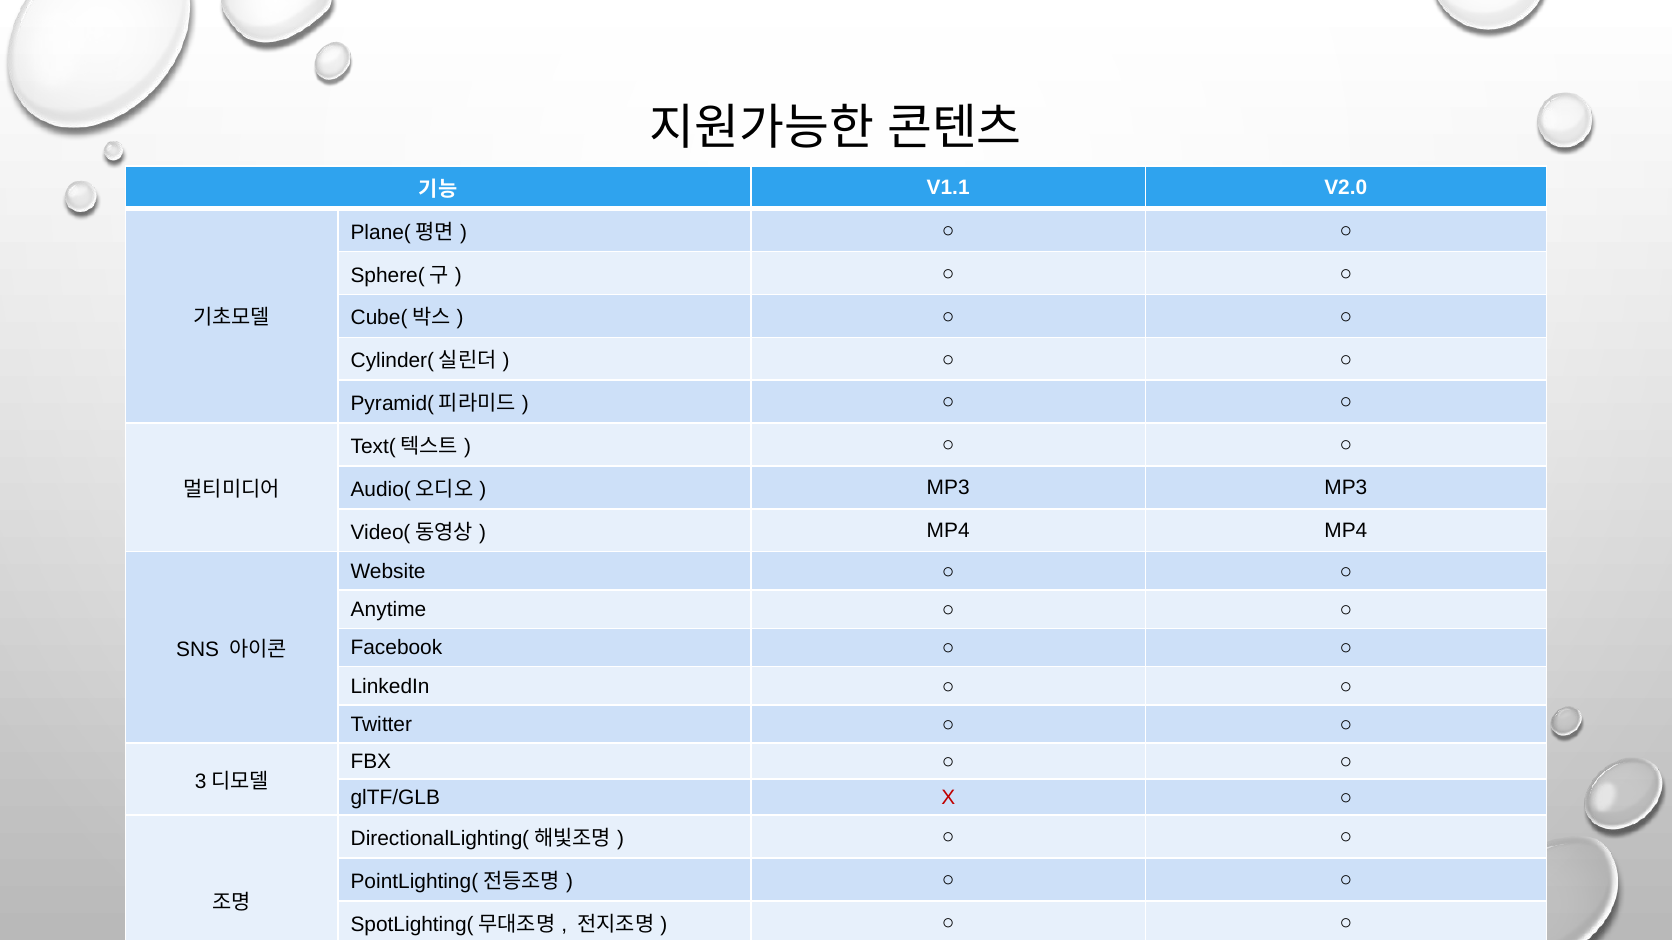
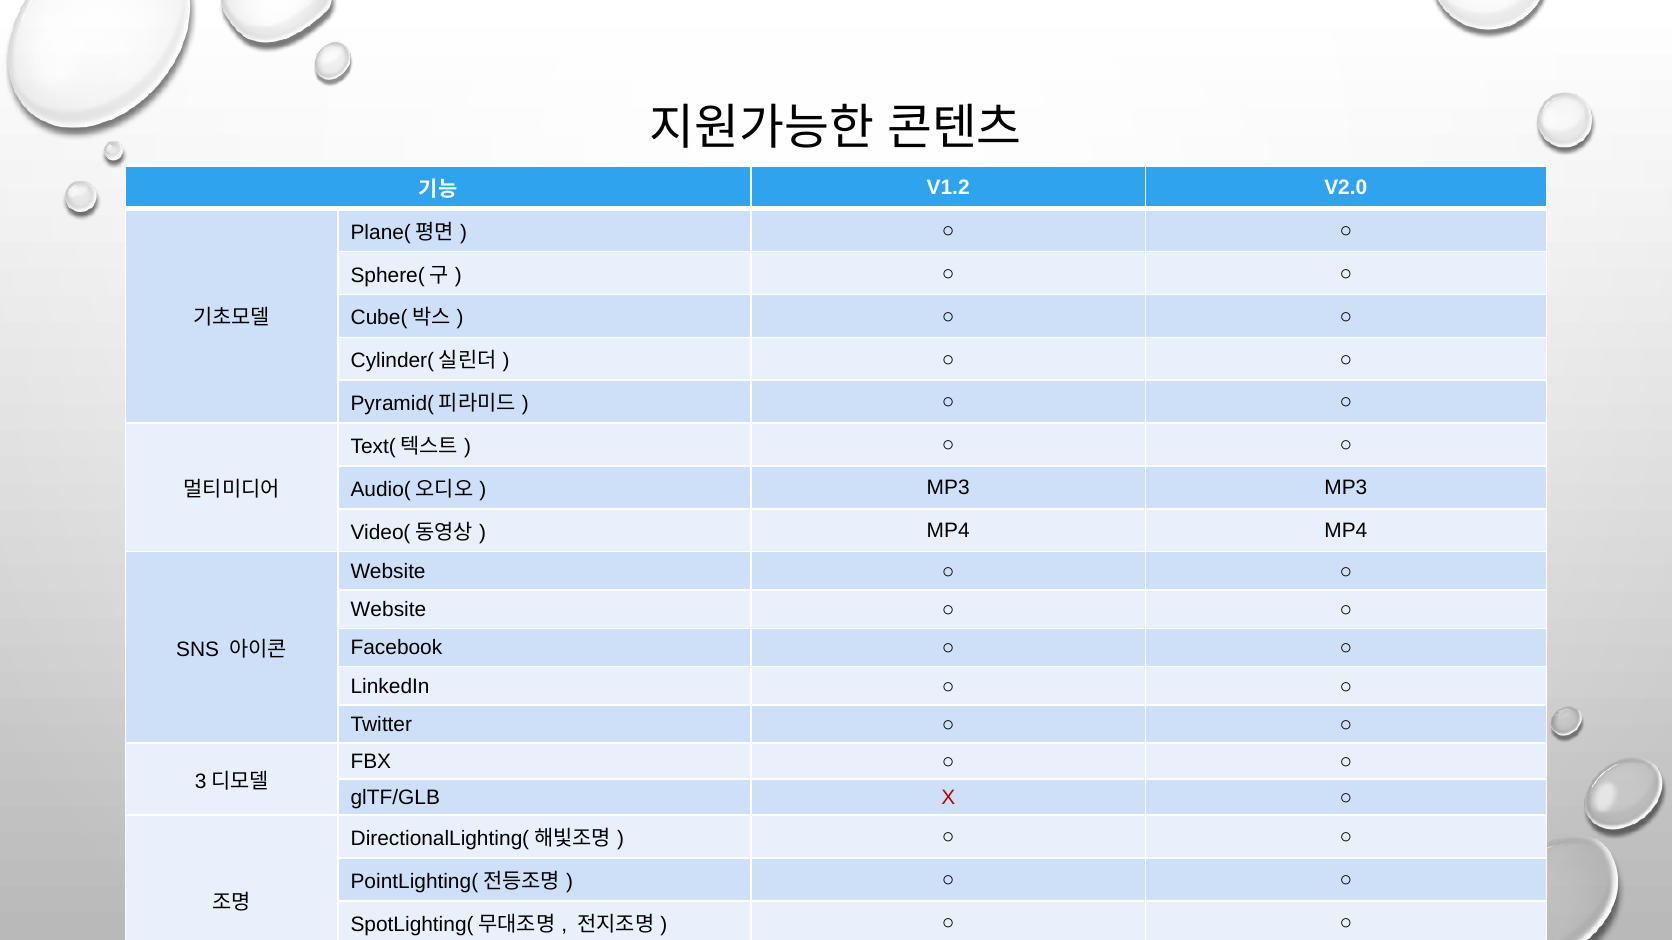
V1.1: V1.1 -> V1.2 (948, 188)
Anytime: Anytime -> Website (389, 610)
